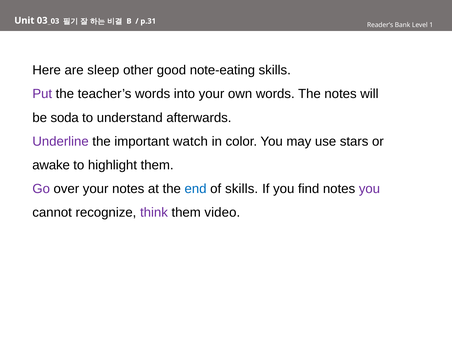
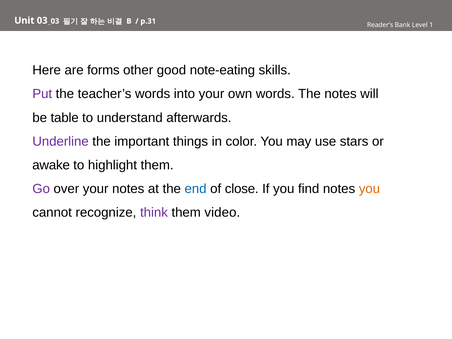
sleep: sleep -> forms (103, 70)
soda: soda -> table (65, 118)
watch: watch -> things (191, 141)
of skills: skills -> close (242, 189)
you colour: purple -> orange (369, 189)
